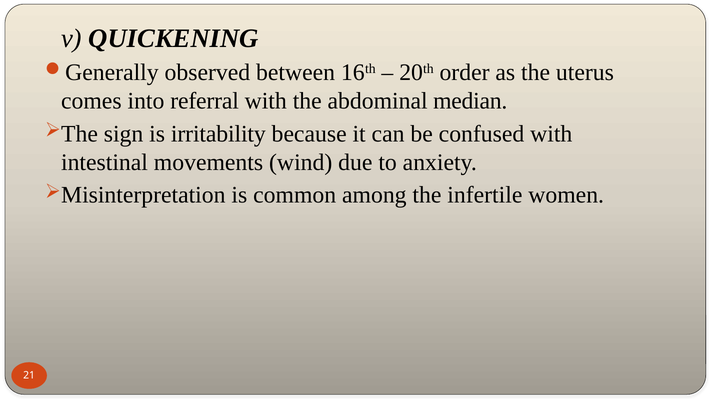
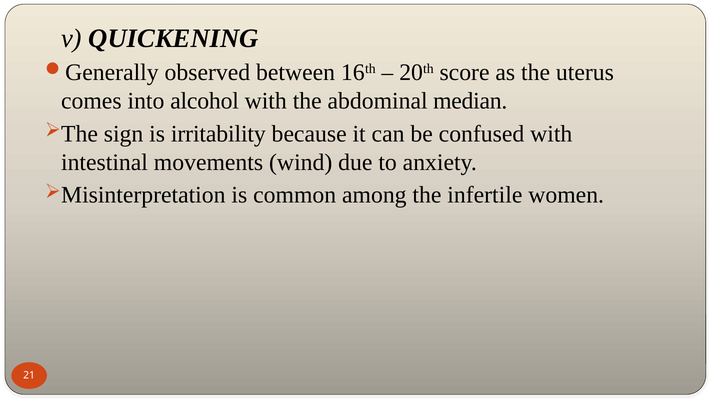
order: order -> score (465, 73)
referral: referral -> alcohol (205, 101)
